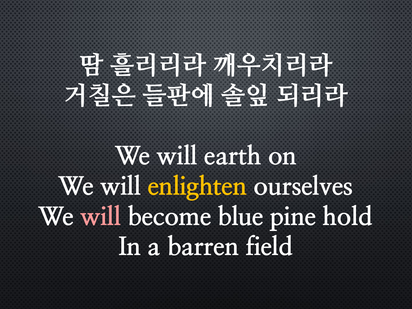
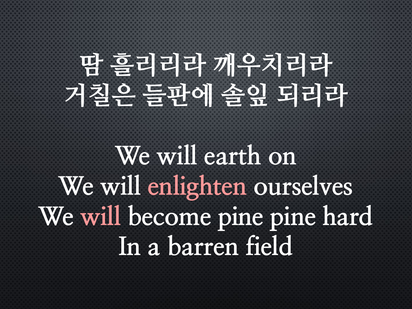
enlighten colour: yellow -> pink (197, 187)
become blue: blue -> pine (241, 217)
hold: hold -> hard (348, 217)
